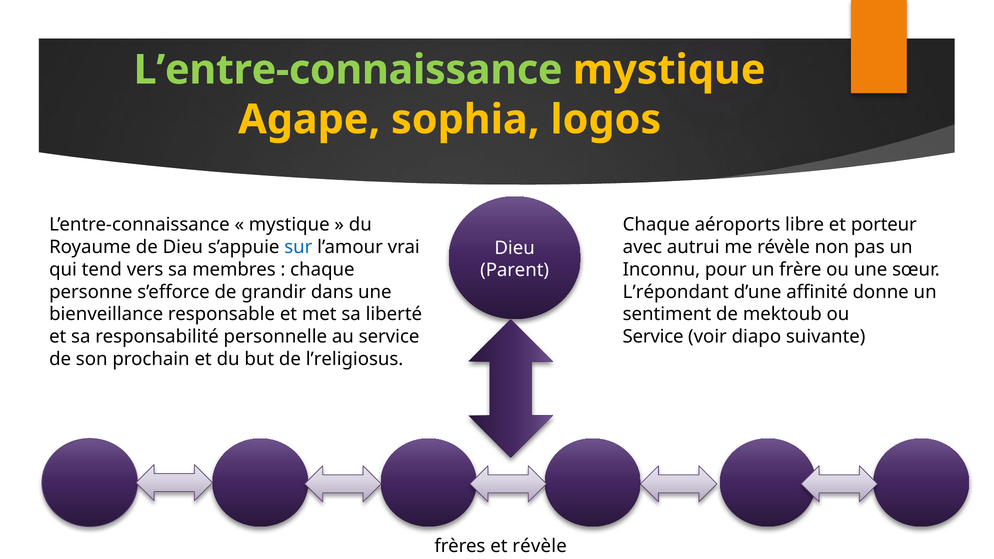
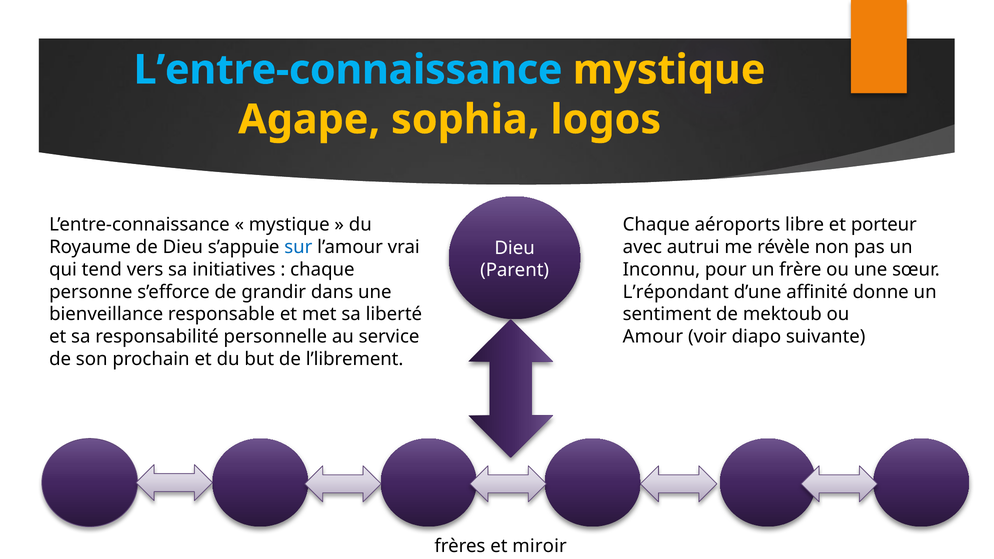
L’entre-connaissance colour: light green -> light blue (348, 70)
membres: membres -> initiatives (234, 270)
Service: Service -> Amour (653, 337)
l’religiosus: l’religiosus -> l’librement (355, 359)
et révèle: révèle -> miroir (540, 546)
